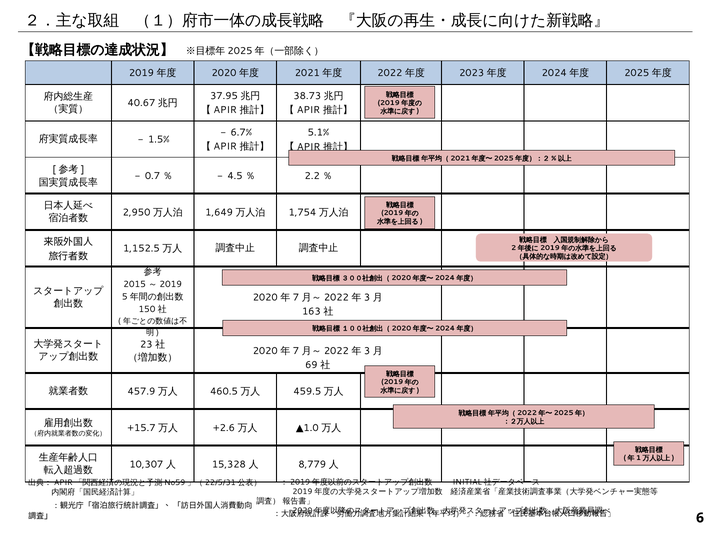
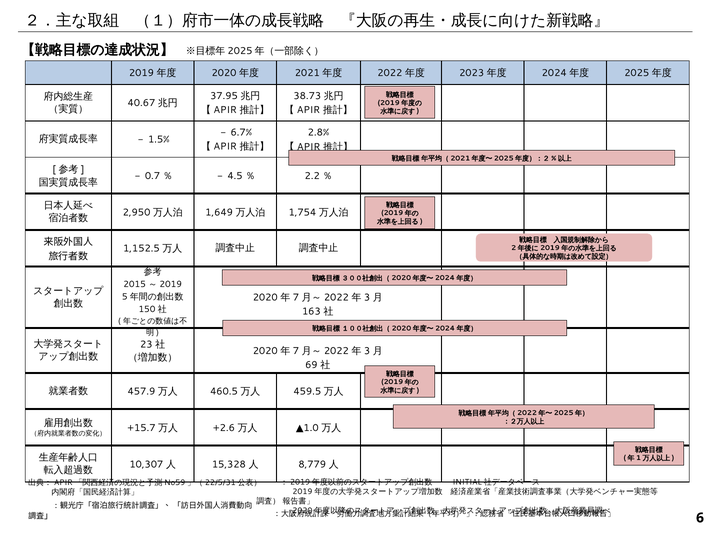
5.1%: 5.1% -> 2.8% (319, 132)
